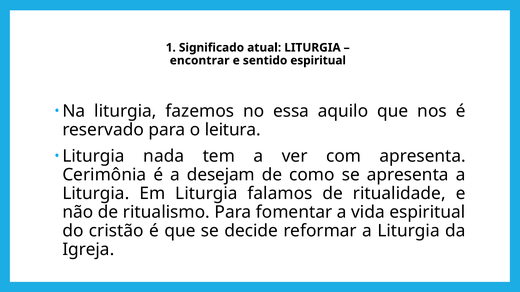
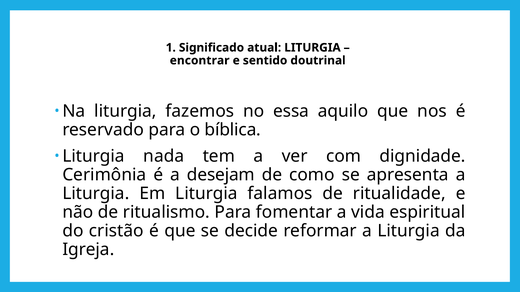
sentido espiritual: espiritual -> doutrinal (318, 61)
leitura: leitura -> bíblica (233, 130)
com apresenta: apresenta -> dignidade (423, 156)
